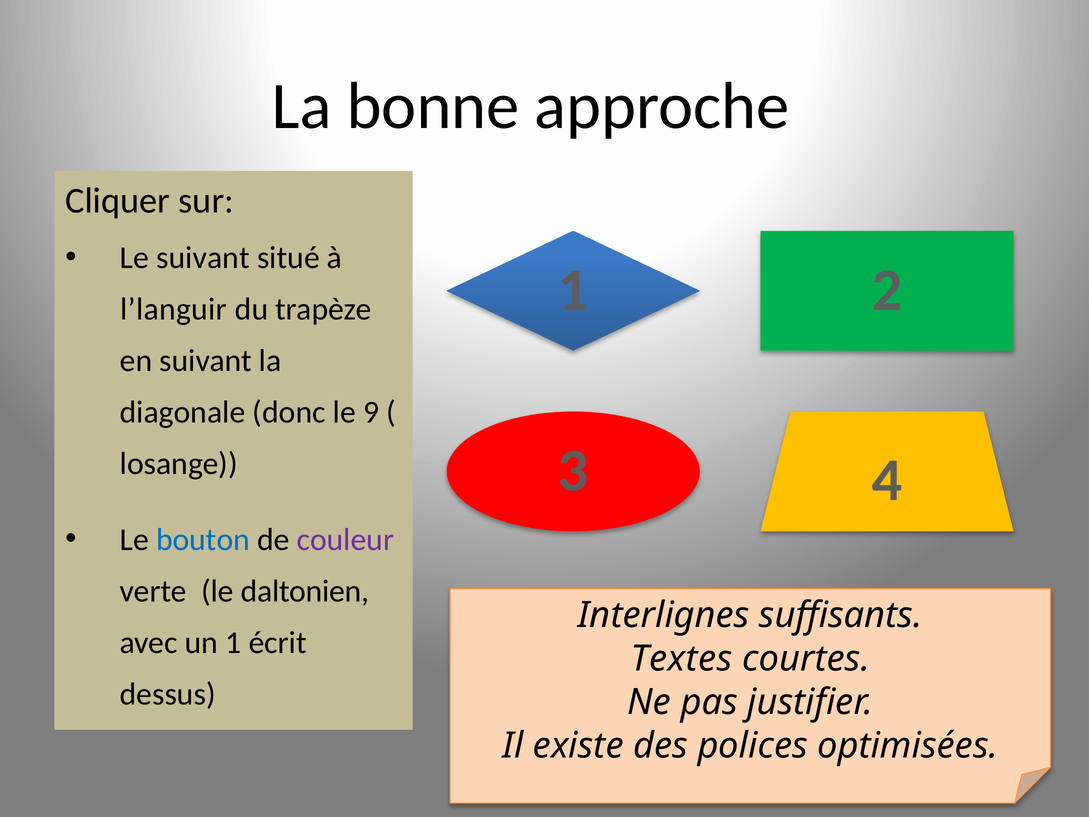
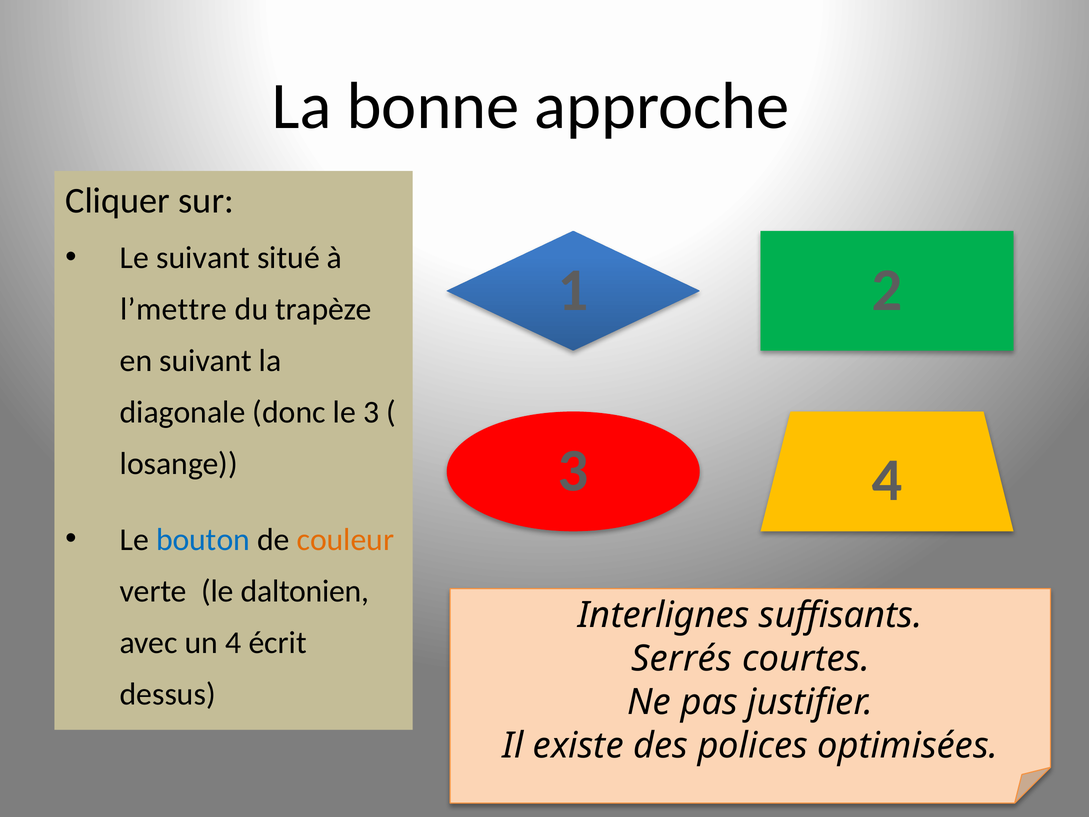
l’languir: l’languir -> l’mettre (174, 309)
le 9: 9 -> 3 (371, 412)
couleur colour: purple -> orange (345, 540)
un 1: 1 -> 4 (233, 642)
Textes: Textes -> Serrés (682, 659)
